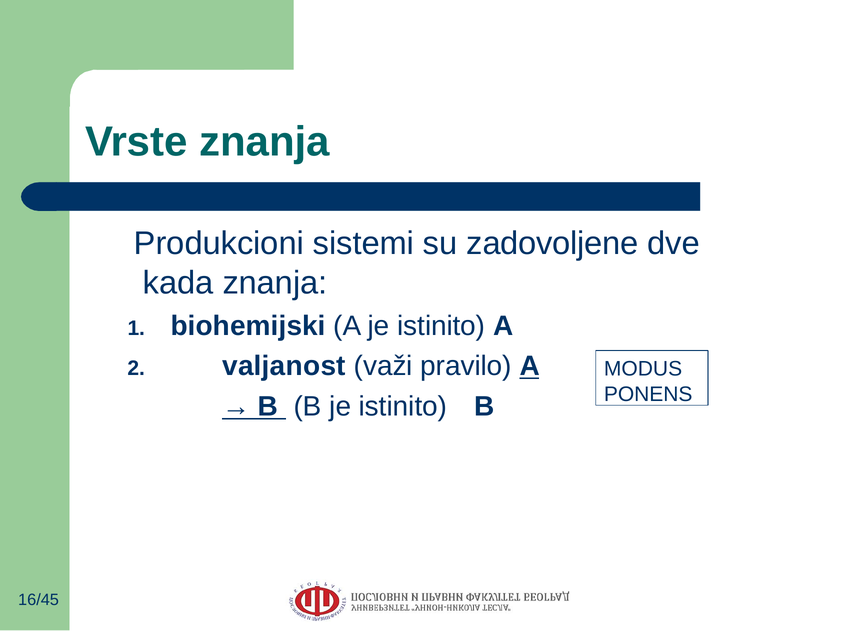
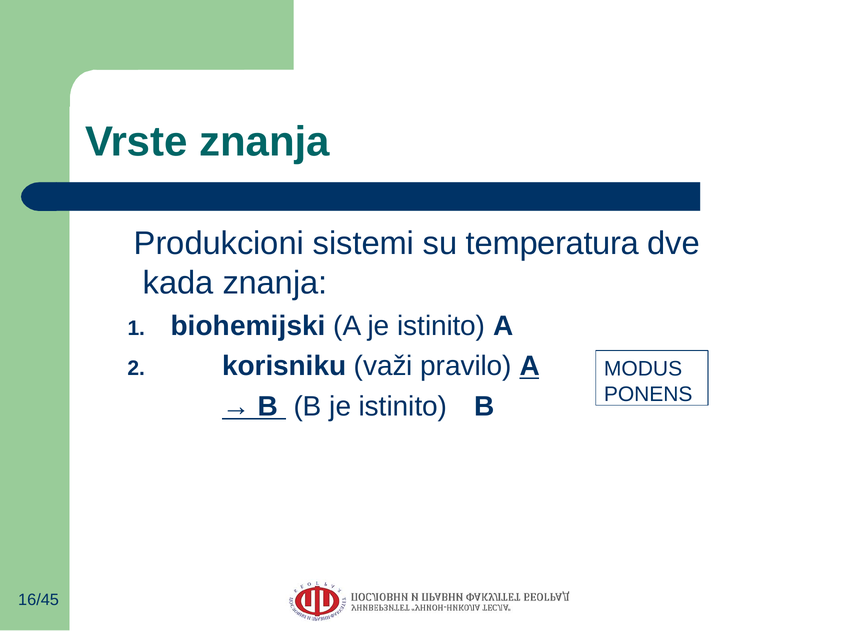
zadovoljene: zadovoljene -> temperatura (552, 243)
valjanost: valjanost -> korisniku (284, 366)
